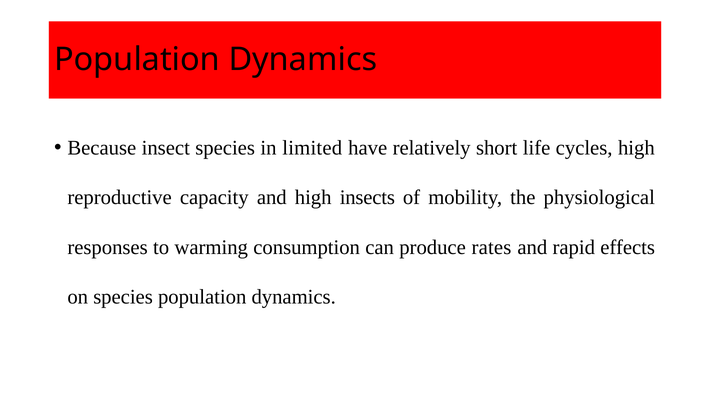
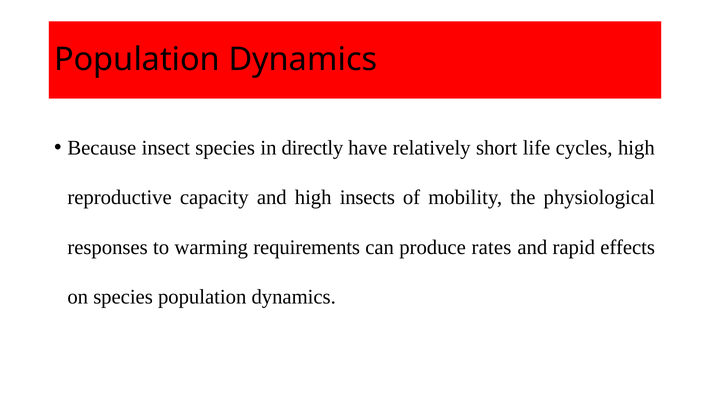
limited: limited -> directly (312, 148)
consumption: consumption -> requirements (307, 247)
